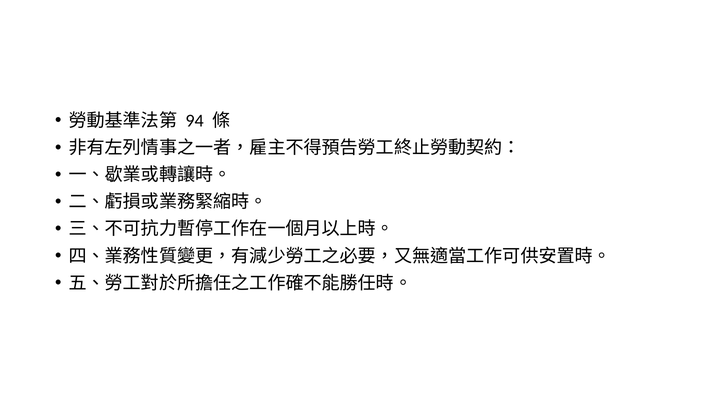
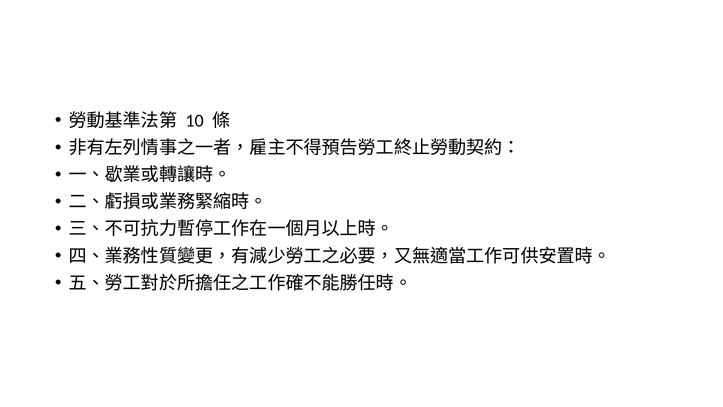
94: 94 -> 10 (195, 121)
